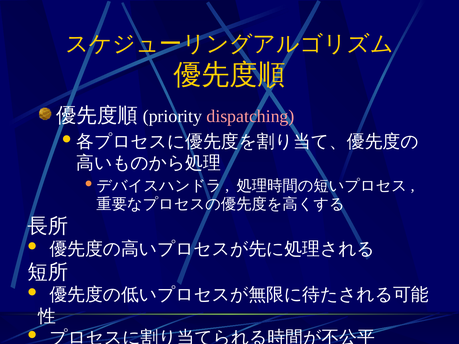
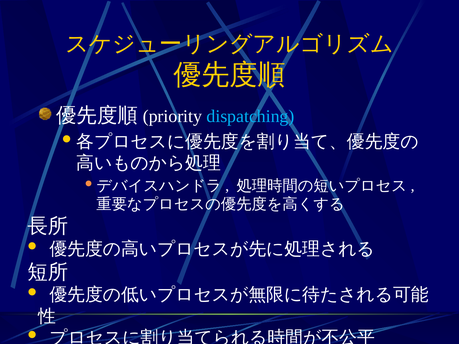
dispatching colour: pink -> light blue (251, 116)
